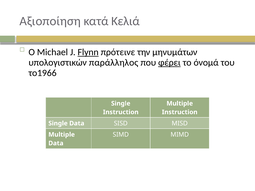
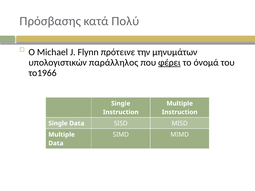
Αξιοποίηση: Αξιοποίηση -> Πρόσβασης (50, 21)
Κελιά: Κελιά -> Πολύ (125, 21)
Flynn underline: present -> none (88, 52)
